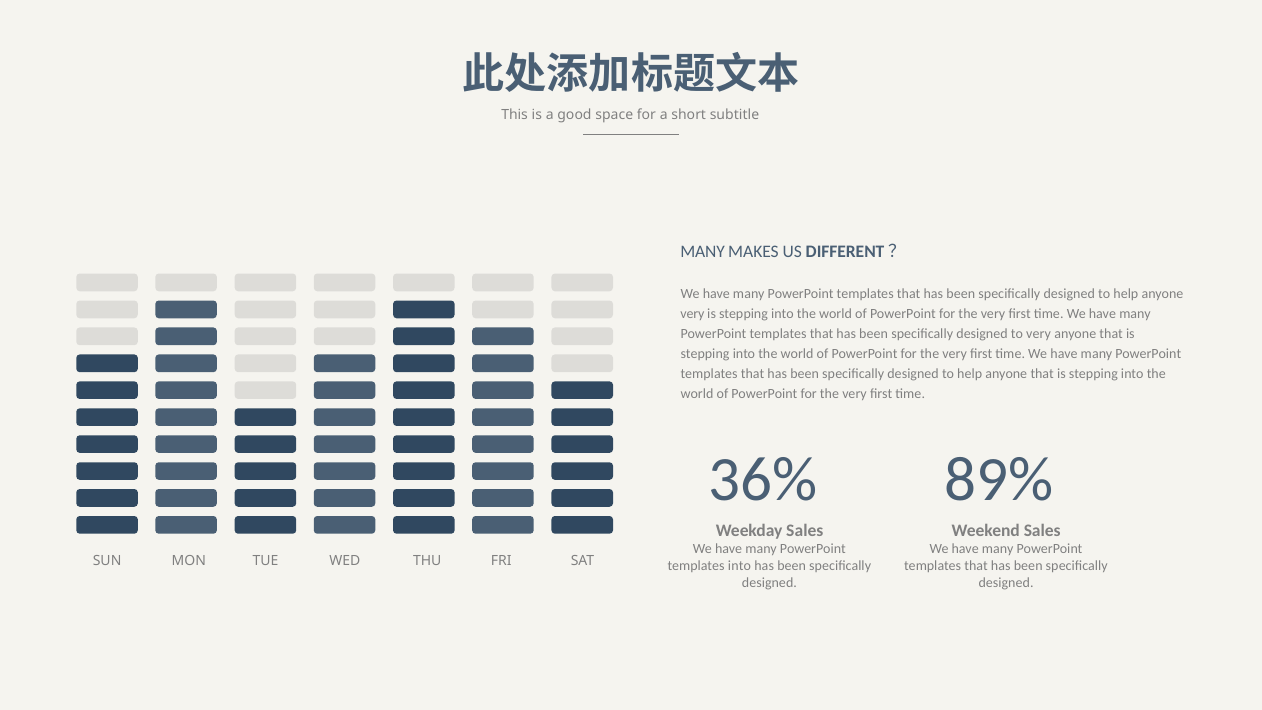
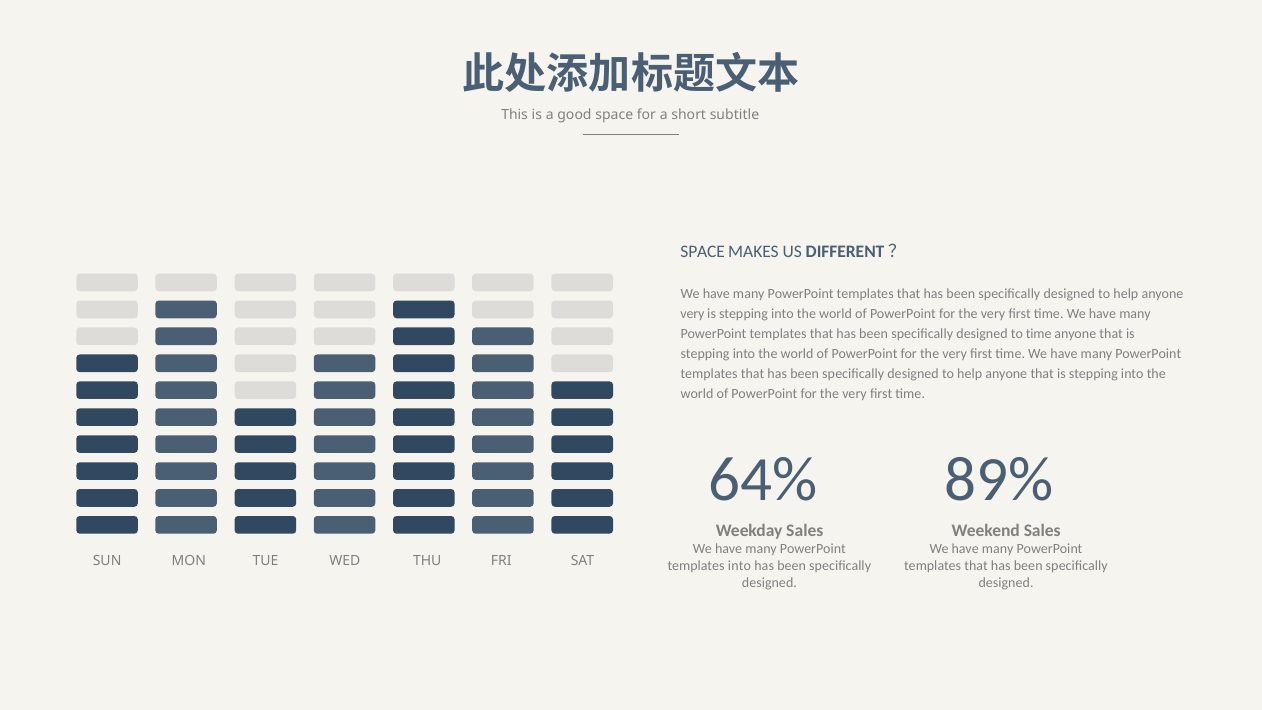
MANY: MANY -> SPACE (703, 252)
to very: very -> time (1039, 334)
36%: 36% -> 64% (763, 480)
